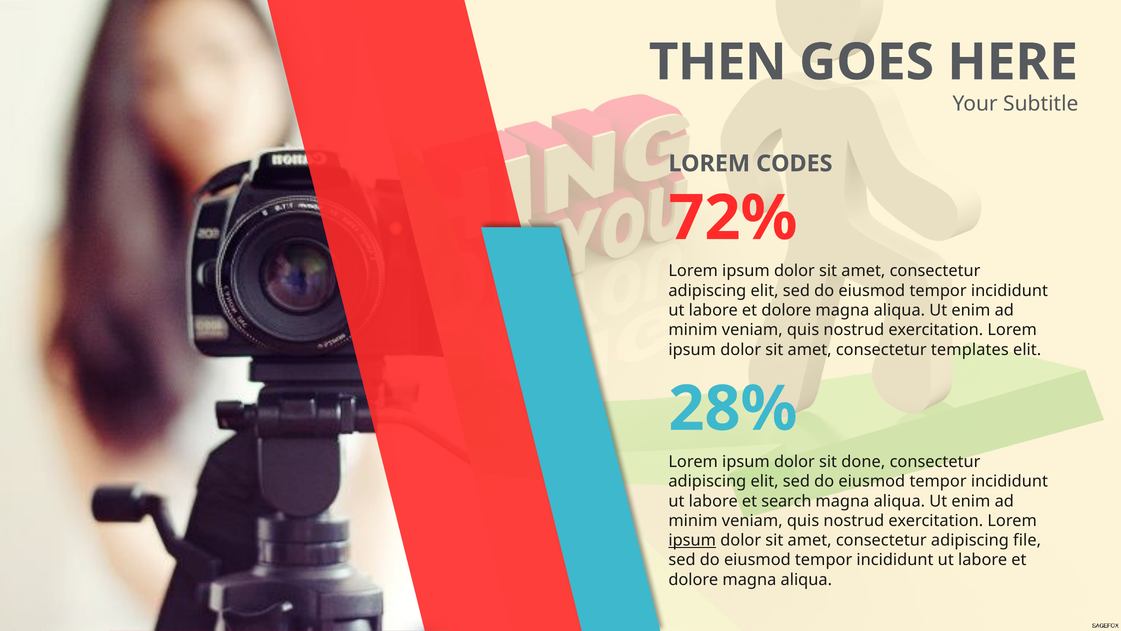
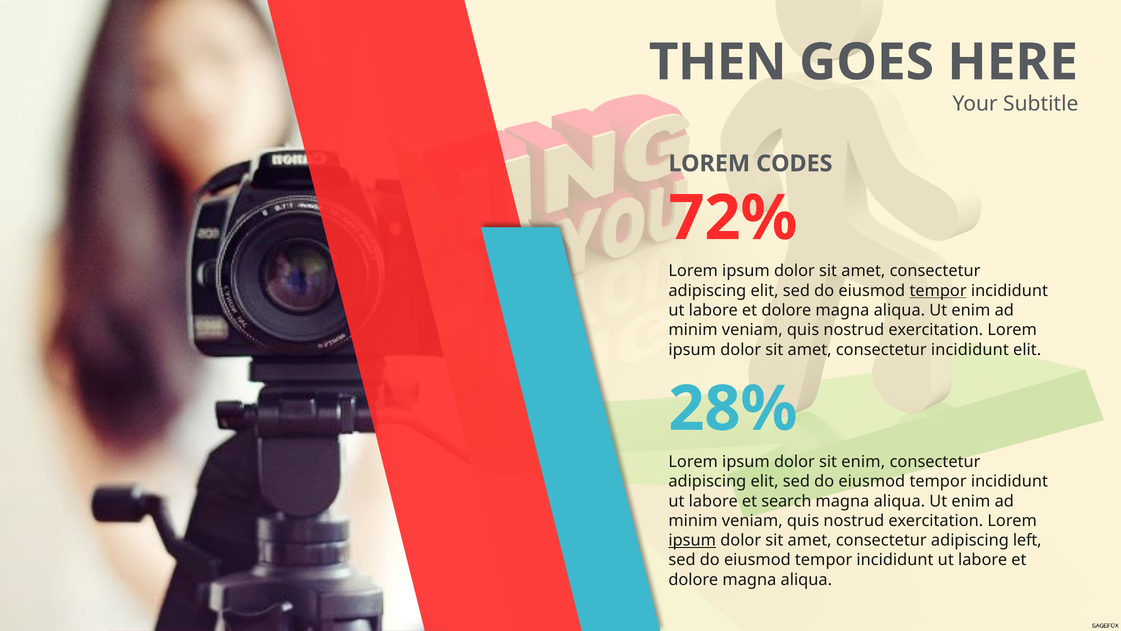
tempor underline: none -> present (938, 291)
consectetur templates: templates -> incididunt (970, 349)
sit done: done -> enim (863, 462)
file: file -> left (1027, 540)
